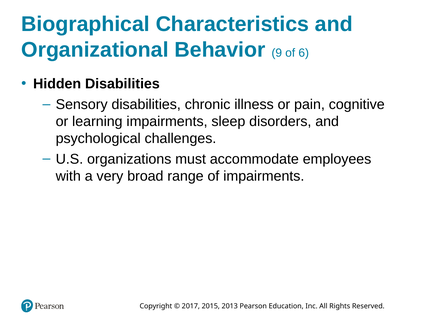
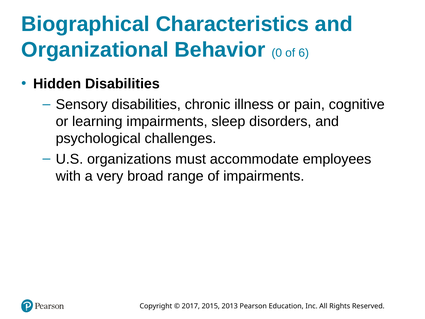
9: 9 -> 0 (277, 53)
